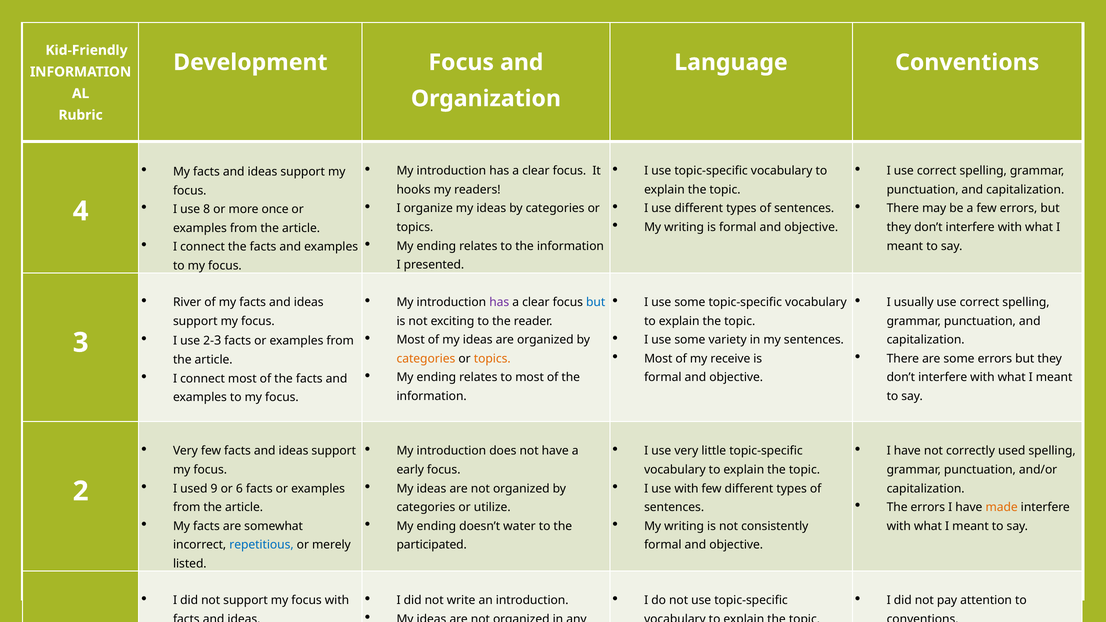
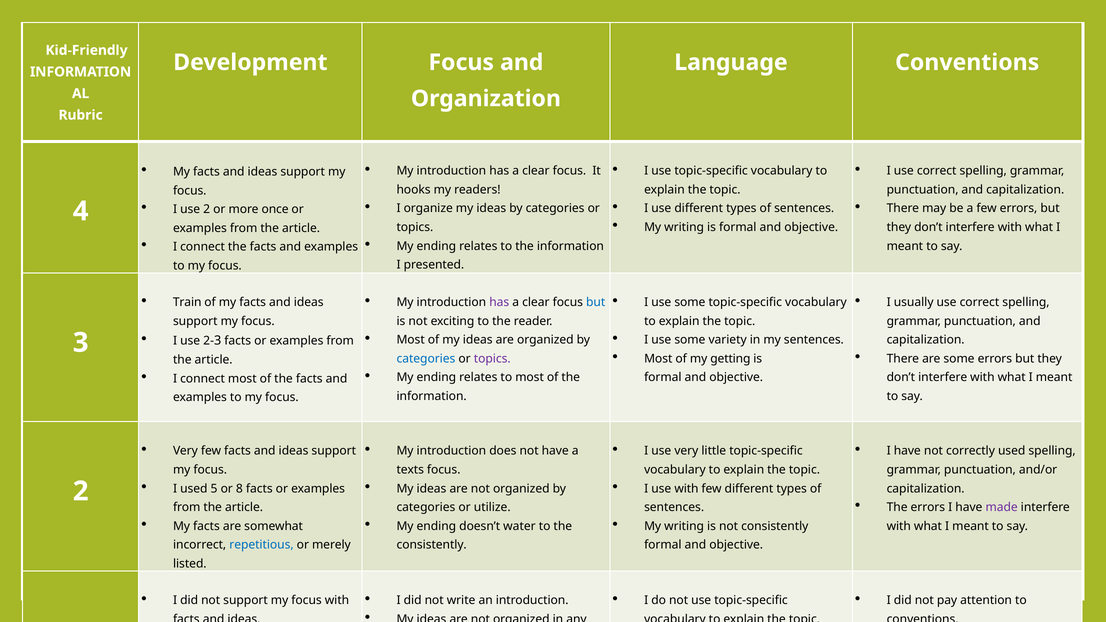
use 8: 8 -> 2 (207, 209)
River: River -> Train (187, 302)
receive: receive -> getting (730, 359)
categories colour: orange -> blue (426, 359)
topics colour: orange -> purple (492, 359)
early: early -> texts (410, 470)
9: 9 -> 5 (214, 489)
6: 6 -> 8 (239, 489)
made colour: orange -> purple (1002, 507)
participated: participated -> consistently (432, 545)
